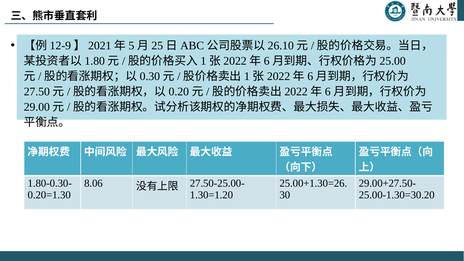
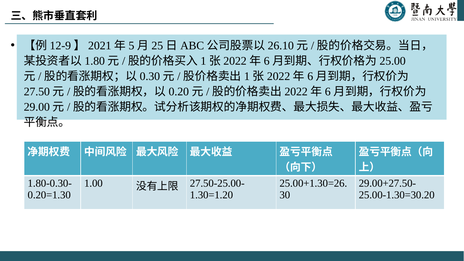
8.06: 8.06 -> 1.00 (93, 183)
